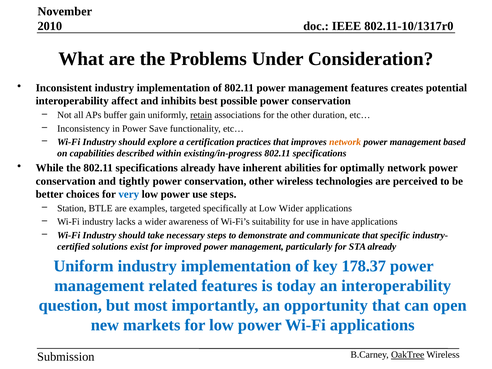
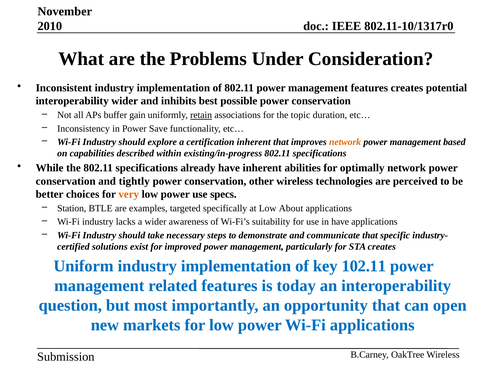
interoperability affect: affect -> wider (125, 101)
the other: other -> topic (301, 115)
certification practices: practices -> inherent (254, 142)
very colour: blue -> orange (129, 194)
use steps: steps -> specs (223, 194)
Low Wider: Wider -> About (291, 208)
STA already: already -> creates (382, 247)
178.37: 178.37 -> 102.11 (364, 266)
OakTree underline: present -> none (408, 355)
